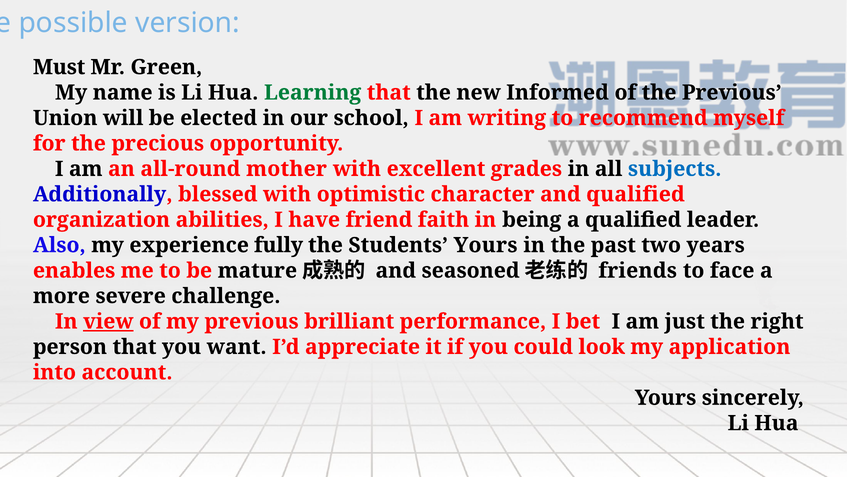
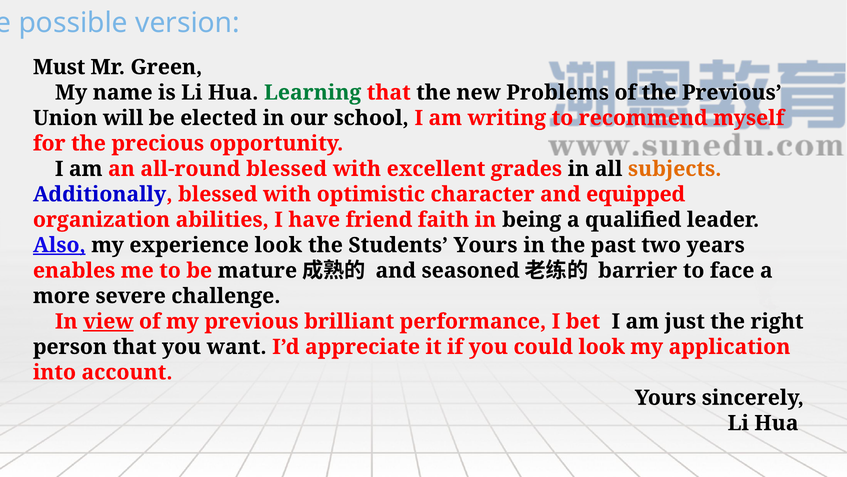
Informed: Informed -> Problems (558, 93)
all-round mother: mother -> blessed (287, 169)
subjects colour: blue -> orange (675, 169)
and qualified: qualified -> equipped (636, 194)
Also underline: none -> present (59, 245)
experience fully: fully -> look (278, 245)
friends: friends -> barrier (638, 270)
